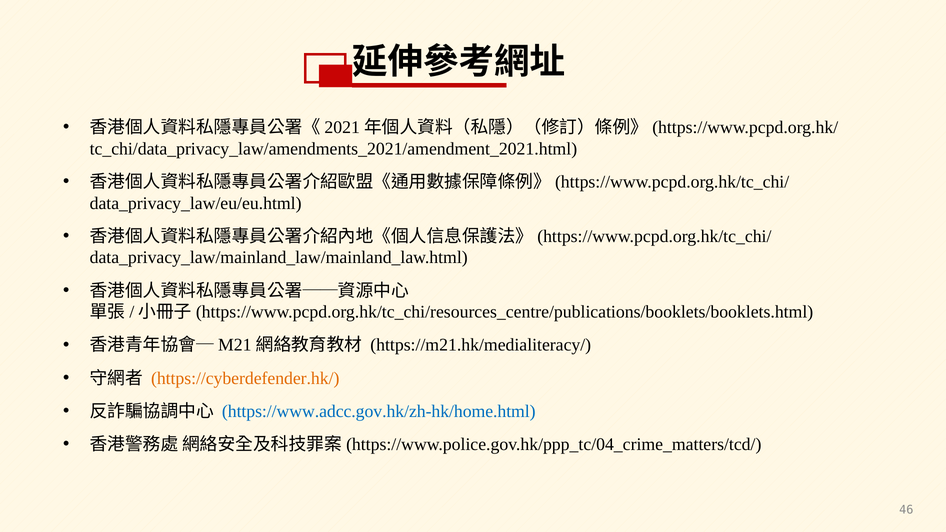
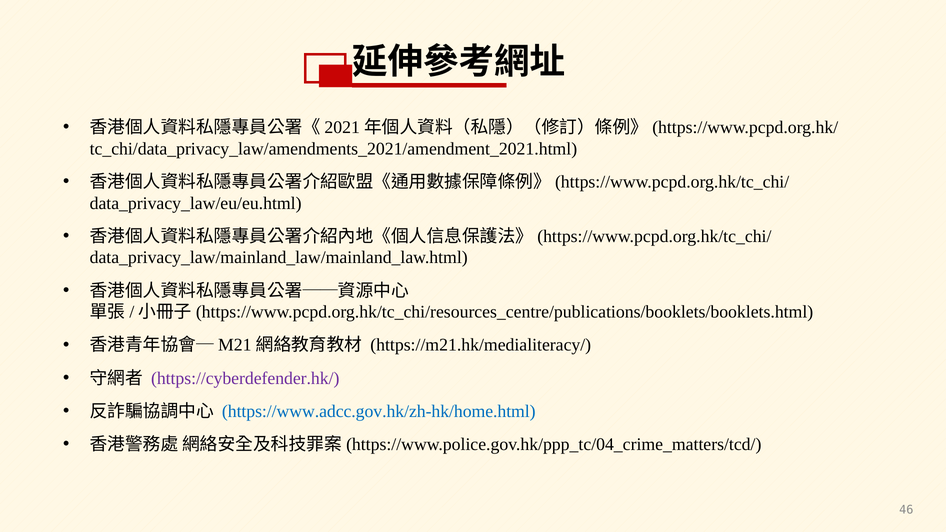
https://cyberdefender.hk/ colour: orange -> purple (245, 378)
